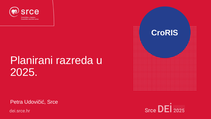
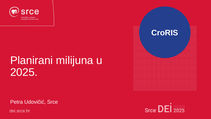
razreda: razreda -> milijuna (75, 60)
